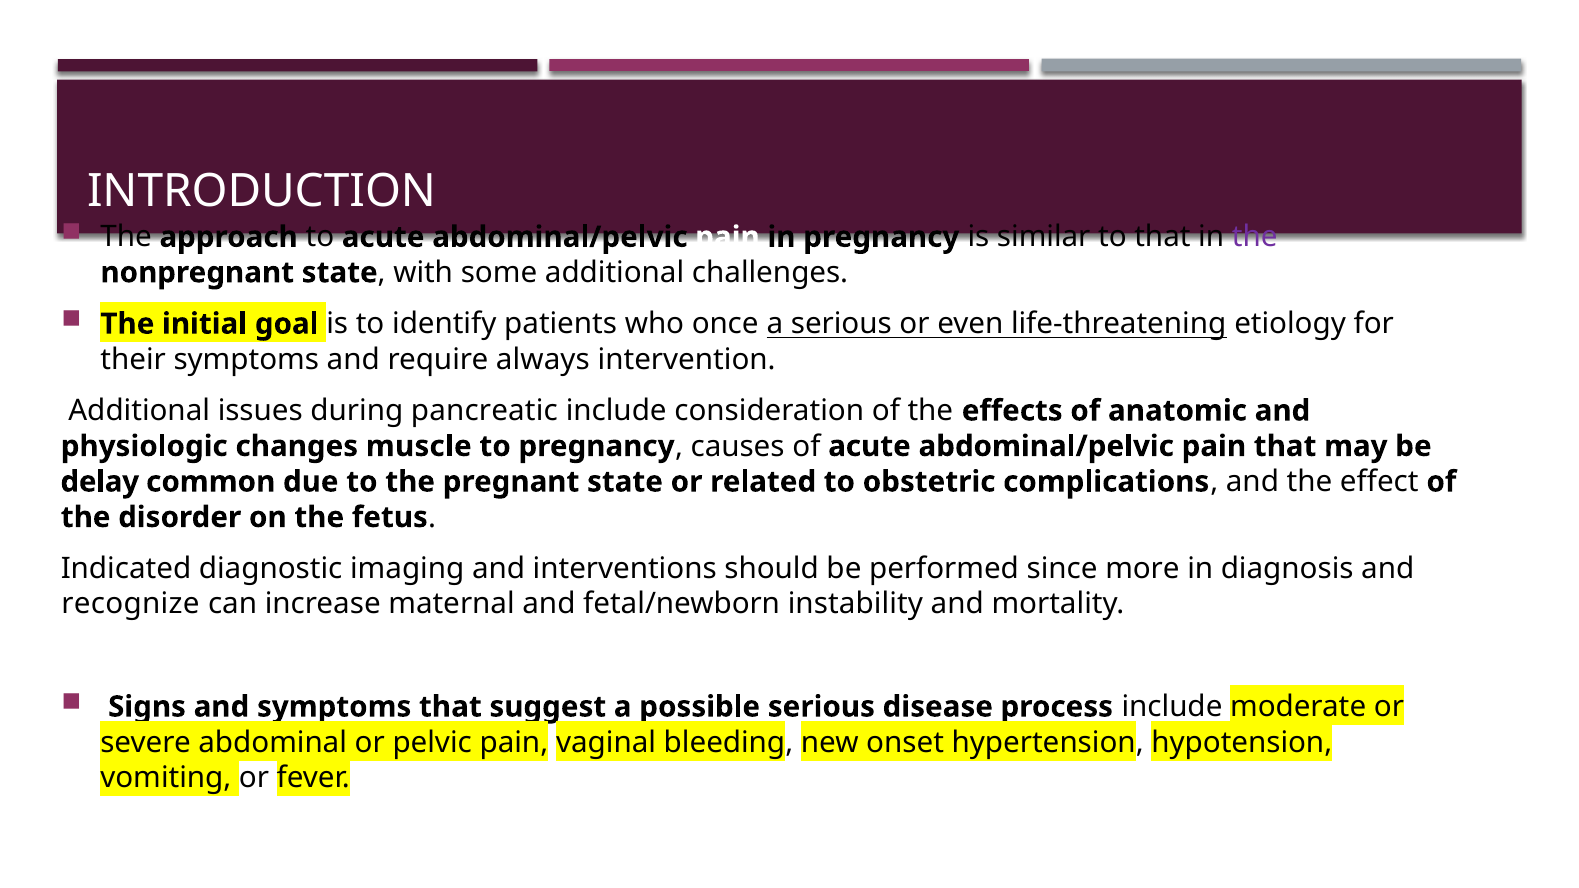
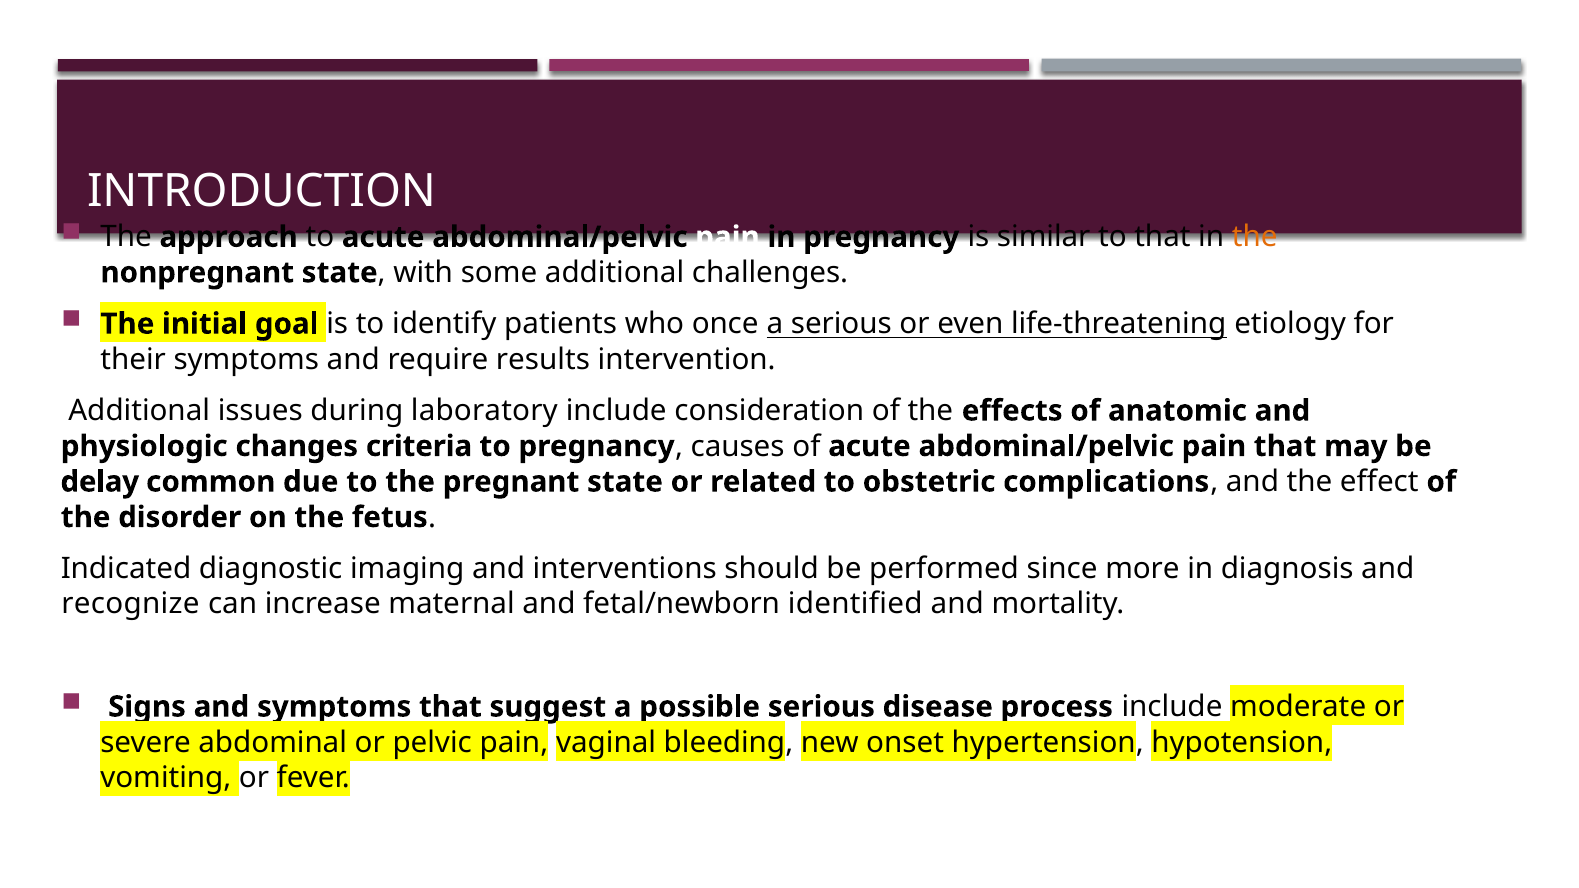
the colour: purple -> orange (1255, 237)
always: always -> results (543, 359)
pancreatic: pancreatic -> laboratory (484, 411)
muscle: muscle -> criteria (419, 446)
instability: instability -> identified (855, 604)
